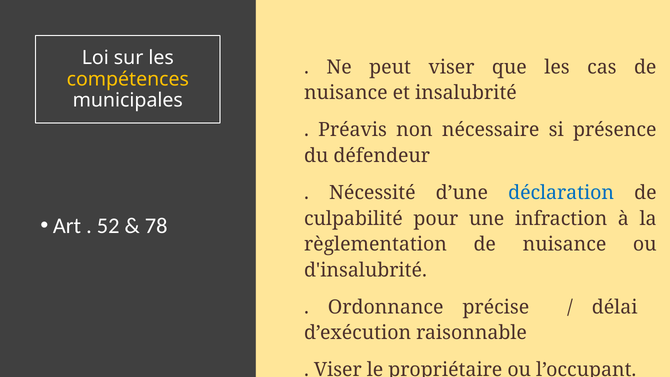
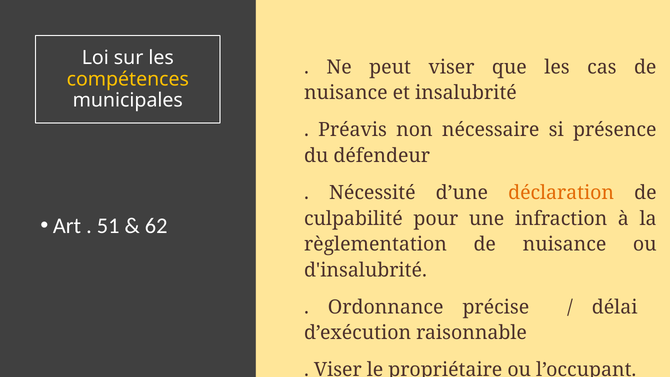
déclaration colour: blue -> orange (561, 193)
52: 52 -> 51 (108, 226)
78: 78 -> 62 (156, 226)
